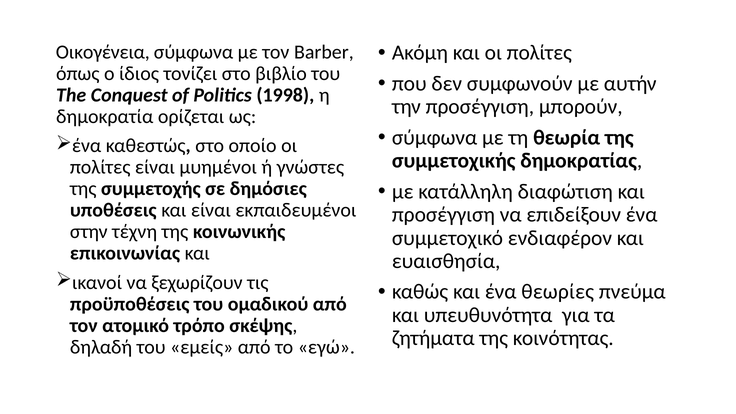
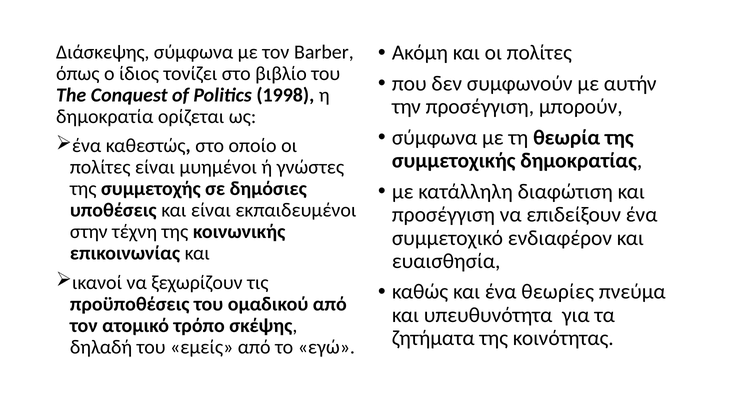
Οικογένεια: Οικογένεια -> Διάσκεψης (103, 52)
